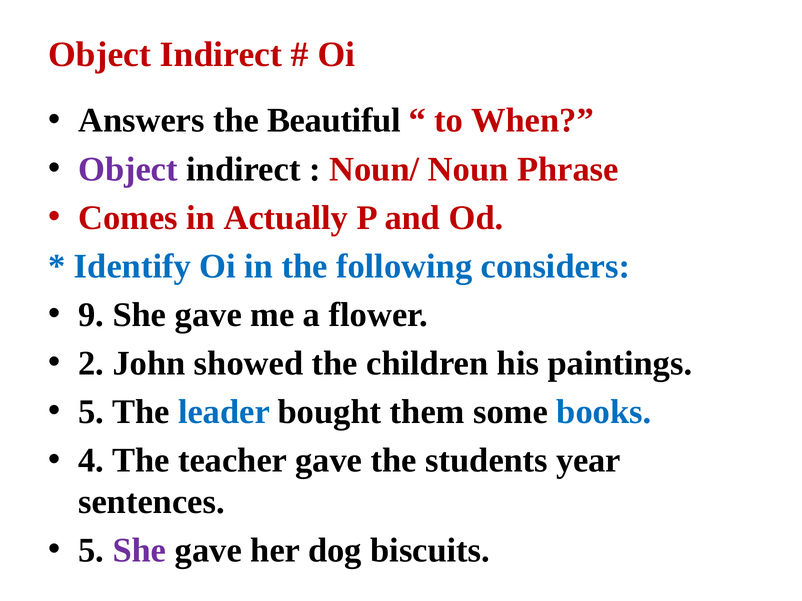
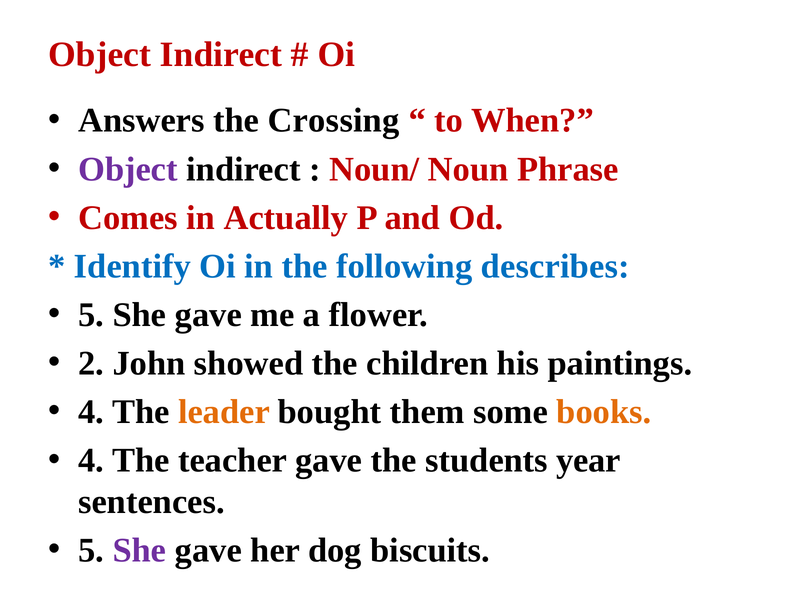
Beautiful: Beautiful -> Crossing (334, 121)
considers: considers -> describes (555, 266)
9: 9 -> 5 (91, 315)
5: 5 -> 4 (91, 412)
leader colour: blue -> orange (224, 412)
books colour: blue -> orange (604, 412)
